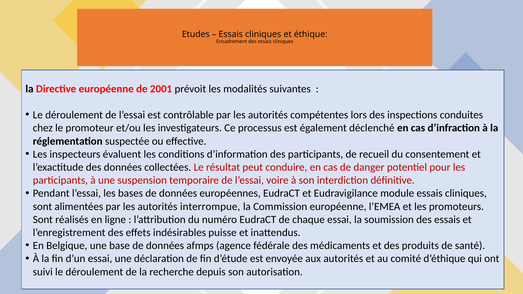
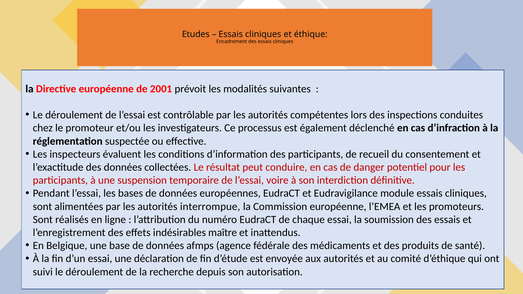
puisse: puisse -> maître (223, 233)
